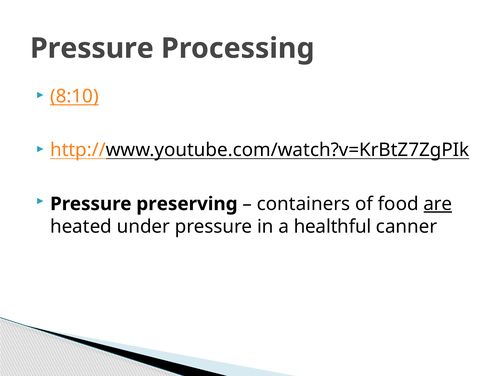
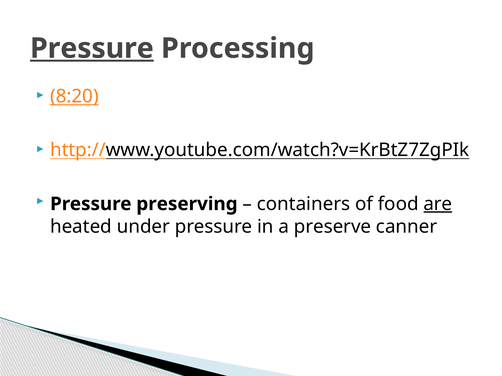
Pressure underline: none -> present (92, 48)
8:10: 8:10 -> 8:20 (74, 96)
healthful: healthful -> preserve (333, 227)
